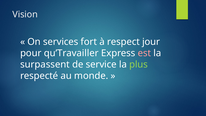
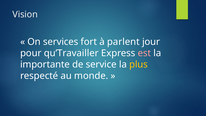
respect: respect -> parlent (123, 42)
surpassent: surpassent -> importante (45, 64)
plus colour: light green -> yellow (139, 64)
